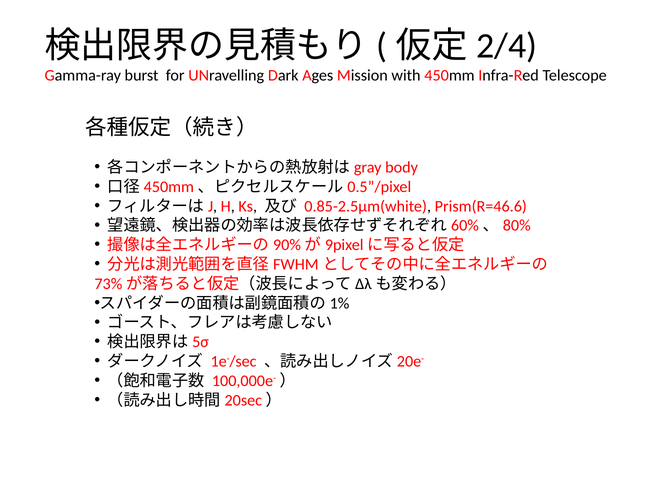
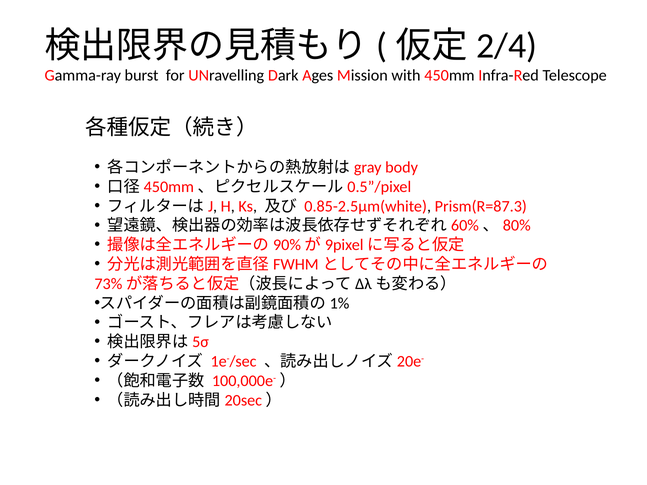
Prism(R=46.6: Prism(R=46.6 -> Prism(R=87.3 (481, 206)
